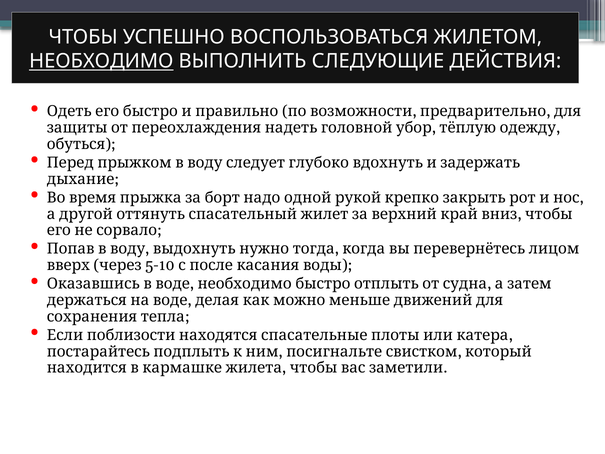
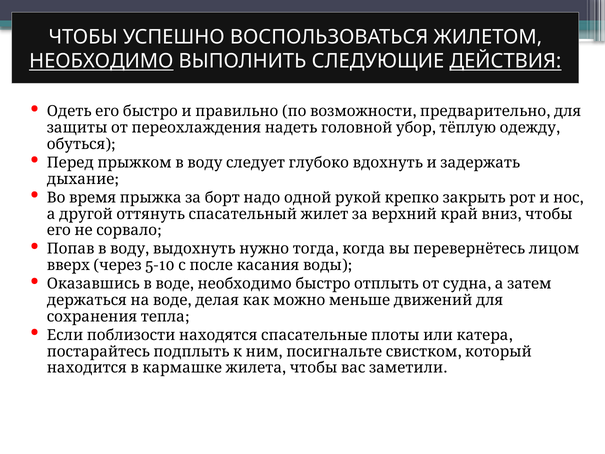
ДЕЙСТВИЯ underline: none -> present (505, 61)
